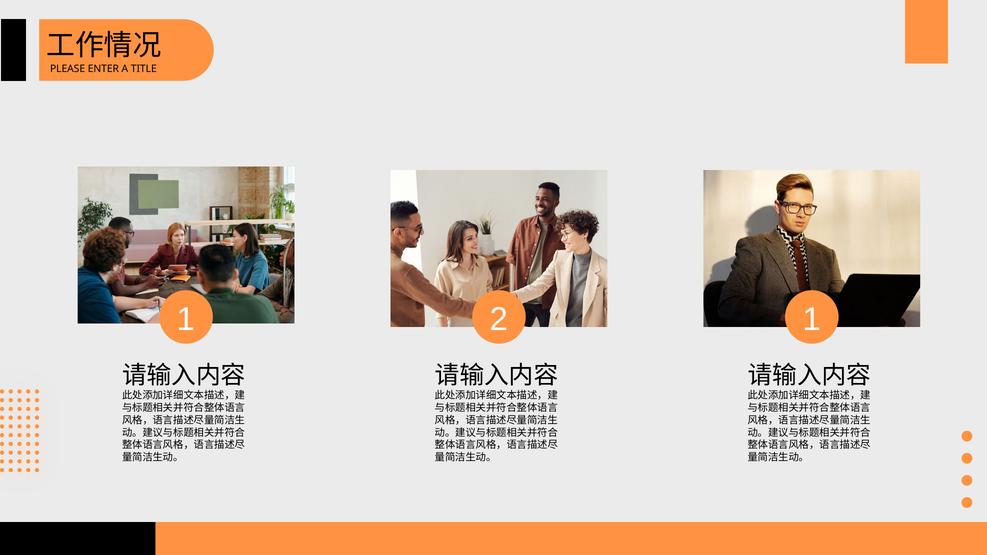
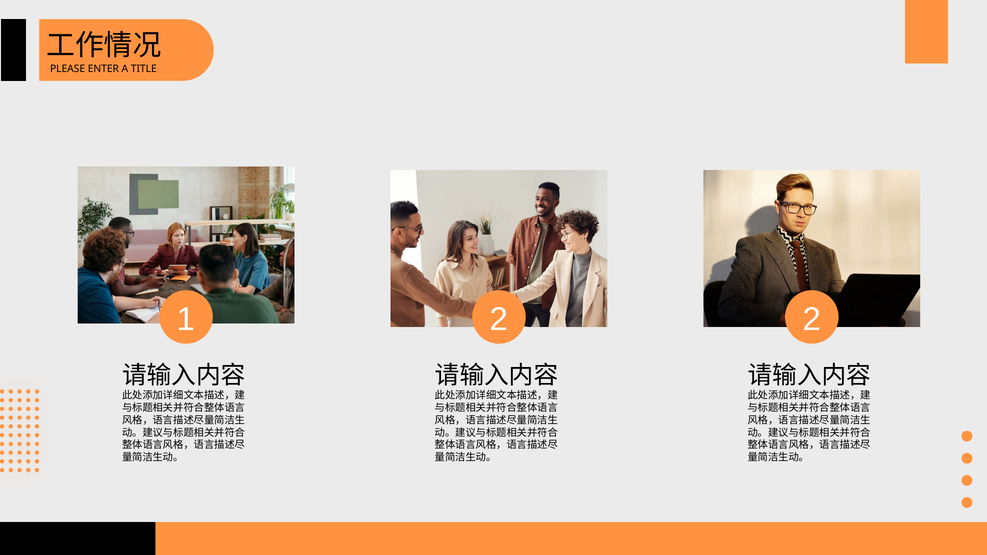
2 1: 1 -> 2 (812, 319)
